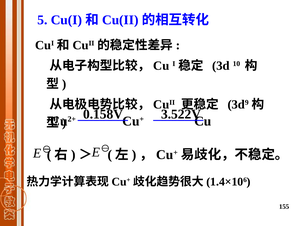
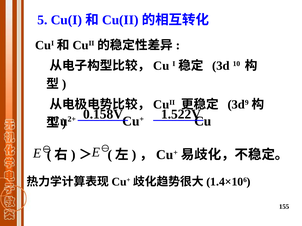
3.522V: 3.522V -> 1.522V (181, 115)
